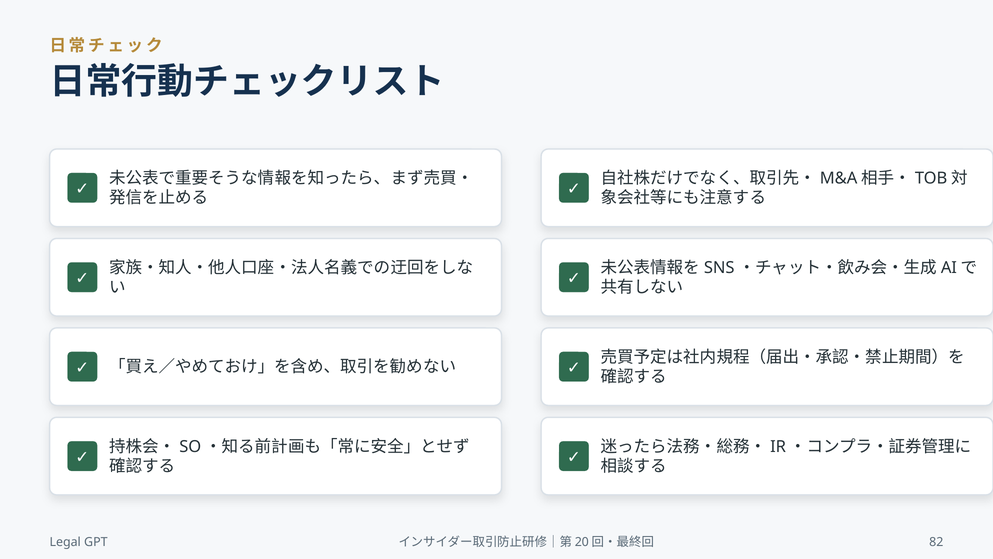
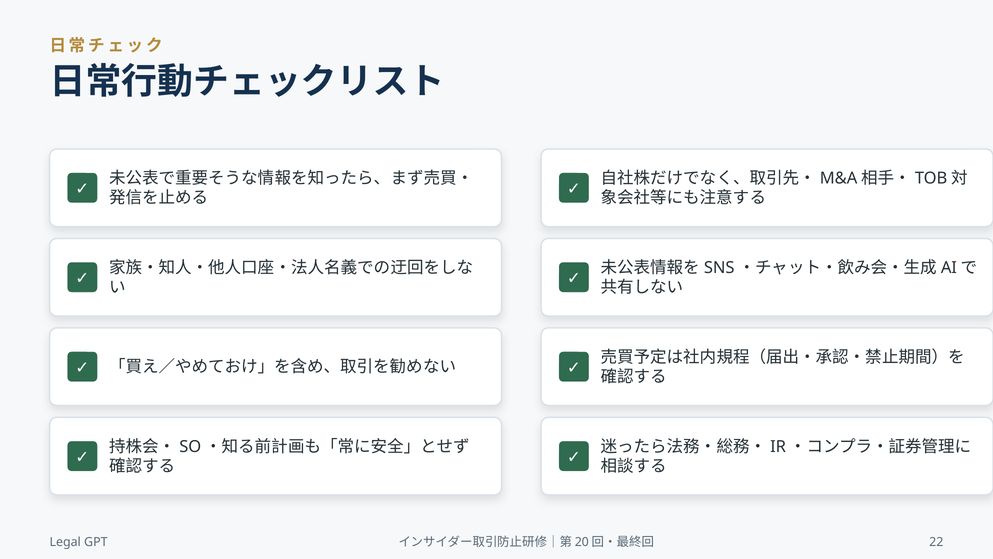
82: 82 -> 22 (936, 542)
